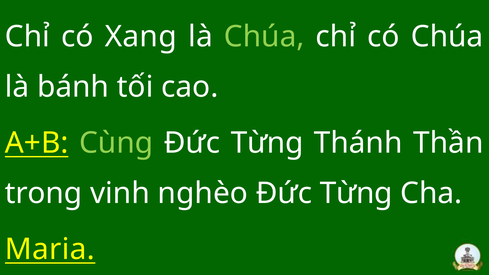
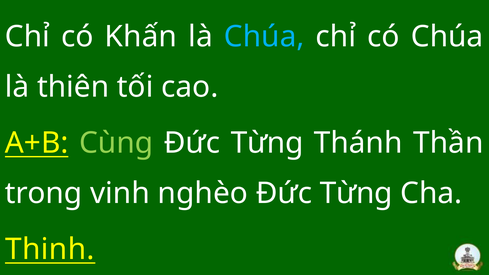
Xang: Xang -> Khấn (141, 37)
Chúa colour: light green -> light blue (264, 37)
bánh: bánh -> thiên (73, 87)
Maria: Maria -> Thinh (50, 249)
